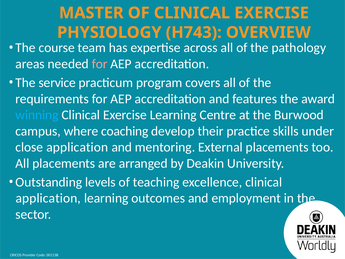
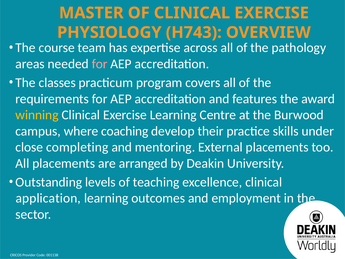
service: service -> classes (57, 83)
winning colour: light blue -> yellow (37, 115)
close application: application -> completing (77, 147)
